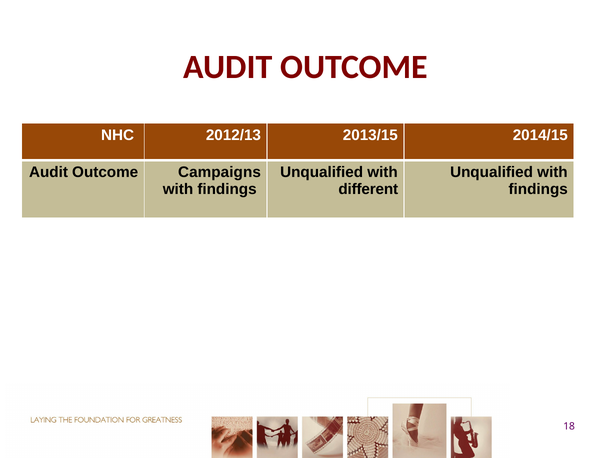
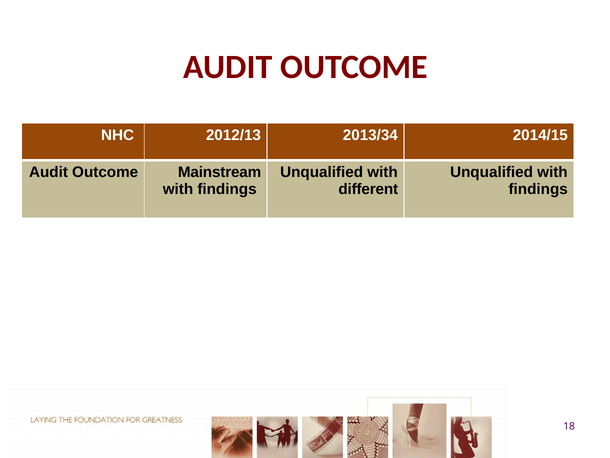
2013/15: 2013/15 -> 2013/34 (370, 135)
Campaigns: Campaigns -> Mainstream (220, 172)
